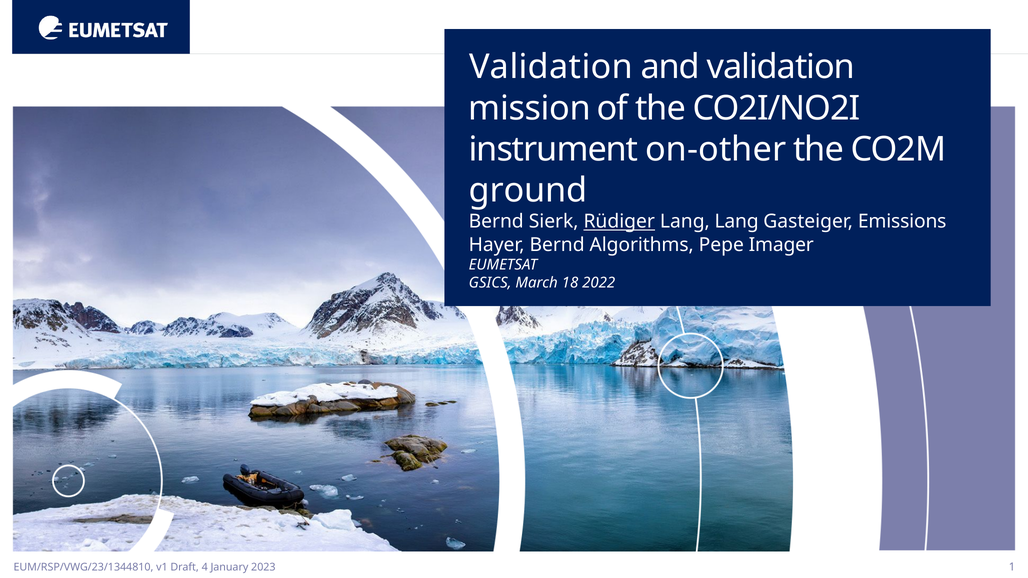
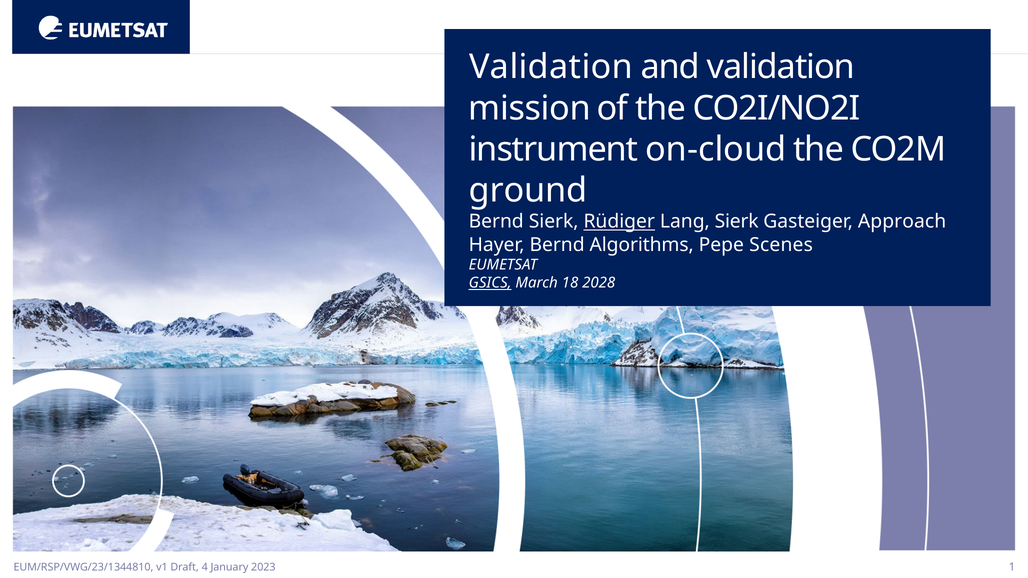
on-other: on-other -> on-cloud (716, 149)
Lang Lang: Lang -> Sierk (737, 222)
Emissions: Emissions -> Approach (902, 222)
Imager: Imager -> Scenes (781, 245)
GSICS underline: none -> present (490, 283)
2022: 2022 -> 2028 (599, 283)
